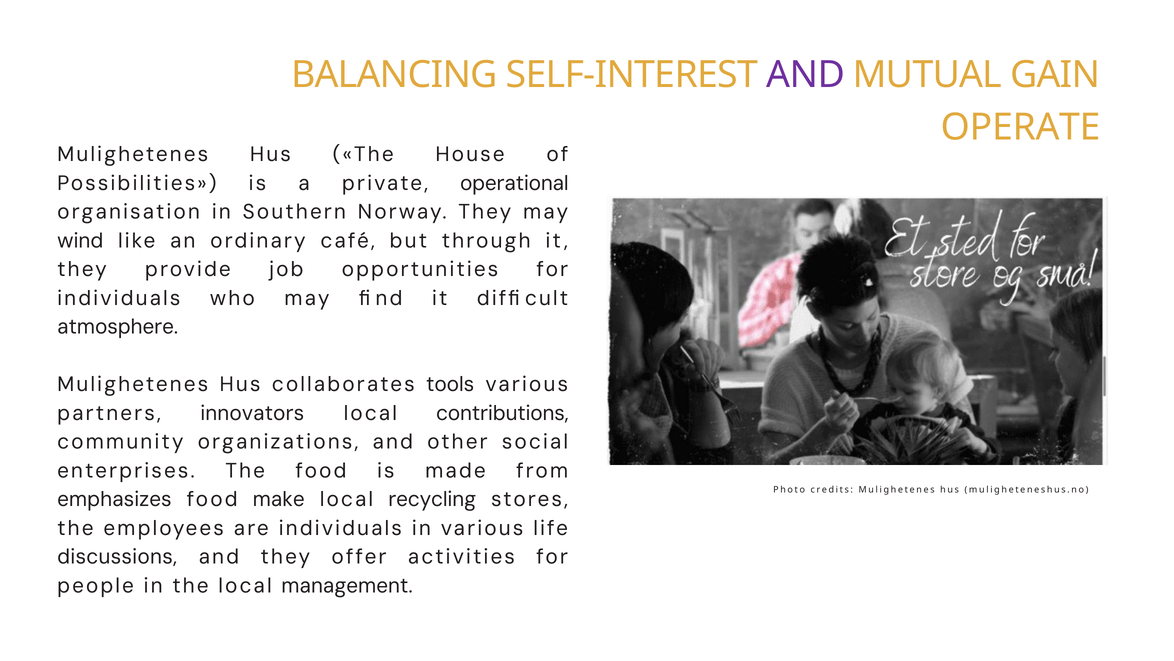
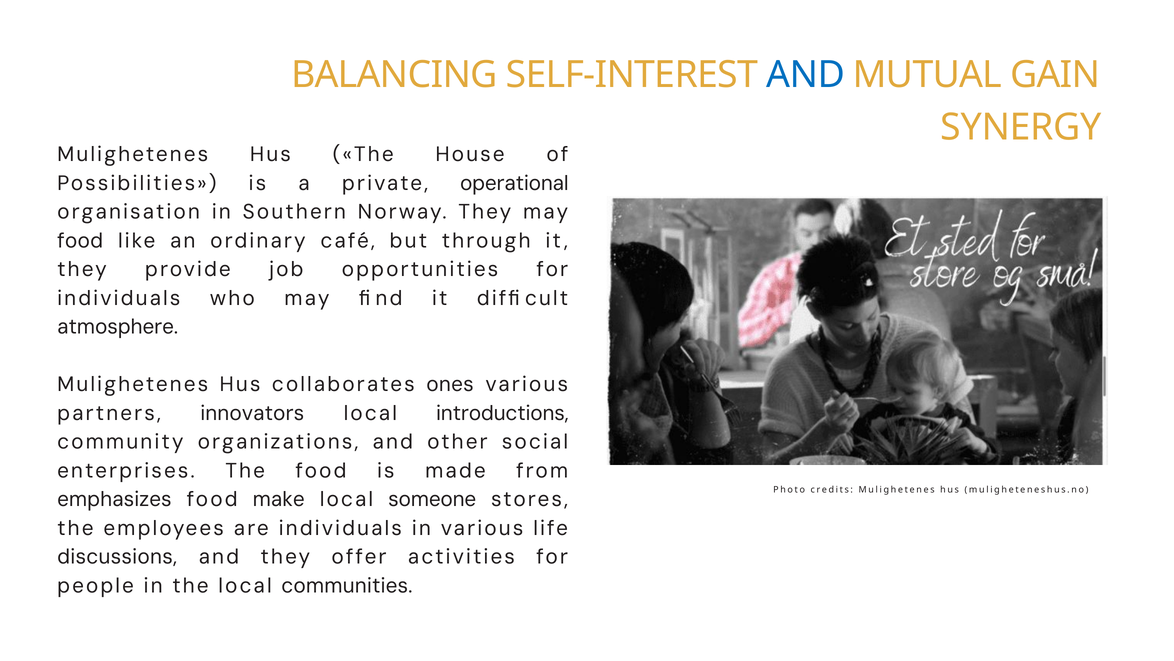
AND colour: purple -> blue (806, 75)
OPERATE: OPERATE -> SYNERGY (1021, 127)
wind: wind -> food (80, 241)
tools: tools -> ones (450, 384)
contributions: contributions -> introductions (502, 413)
recycling: recycling -> someone (432, 499)
management: management -> communities (347, 585)
